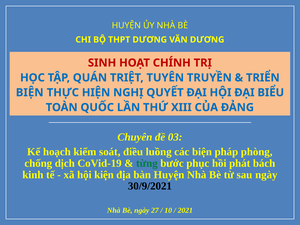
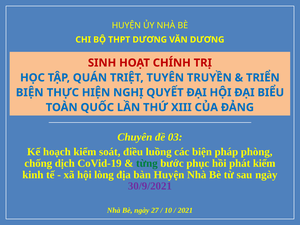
phát bách: bách -> kiểm (264, 163)
kiện: kiện -> lòng (104, 175)
30/9/2021 colour: black -> purple (150, 186)
